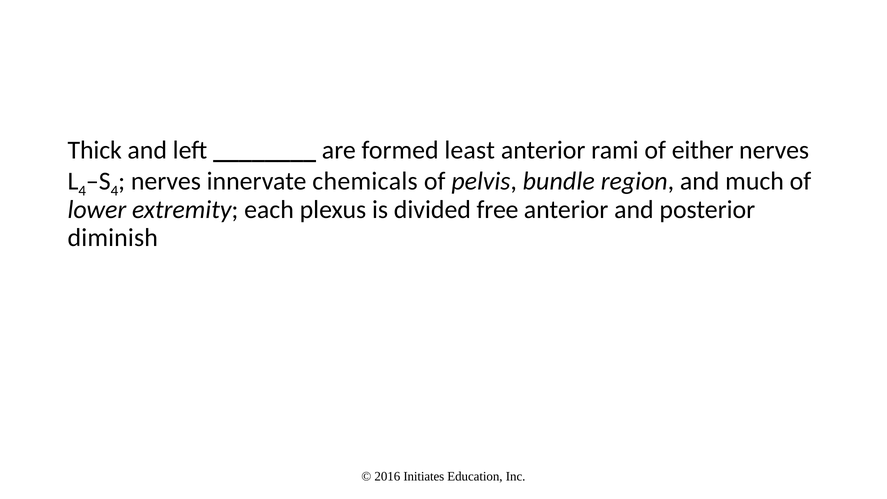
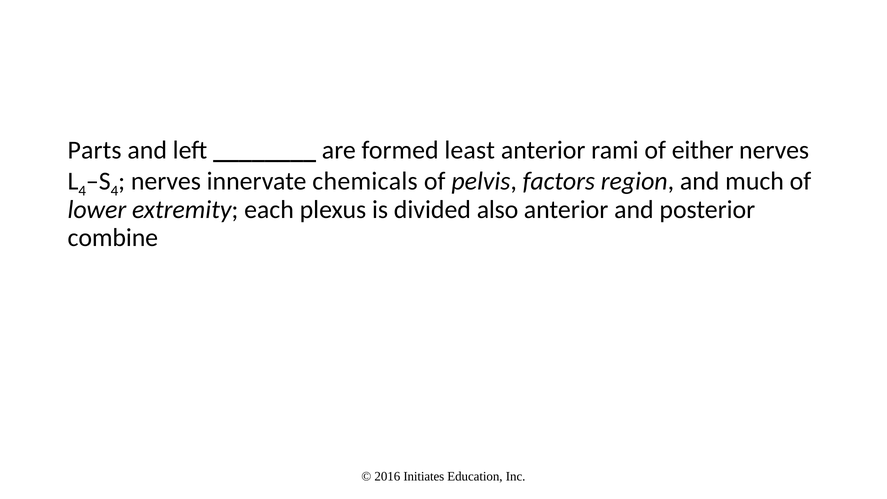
Thick: Thick -> Parts (95, 150)
bundle: bundle -> factors (559, 181)
free: free -> also (498, 210)
diminish: diminish -> combine (113, 238)
